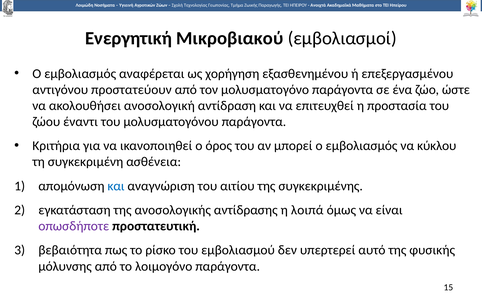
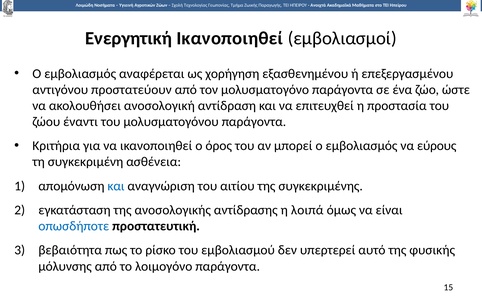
Ενεργητική Μικροβιακού: Μικροβιακού -> Ικανοποιηθεί (230, 38)
κύκλου: κύκλου -> εύρους (437, 146)
οπωσδήποτε colour: purple -> blue (74, 226)
